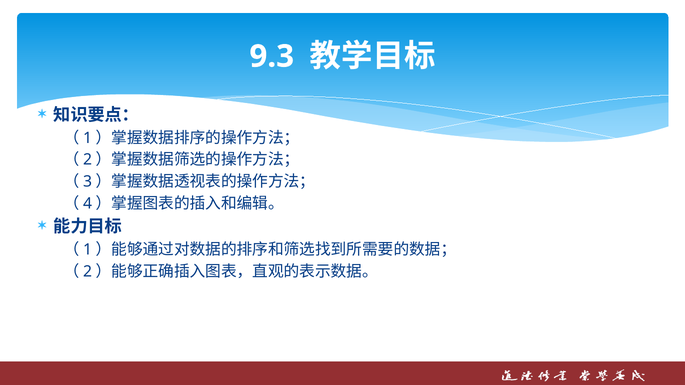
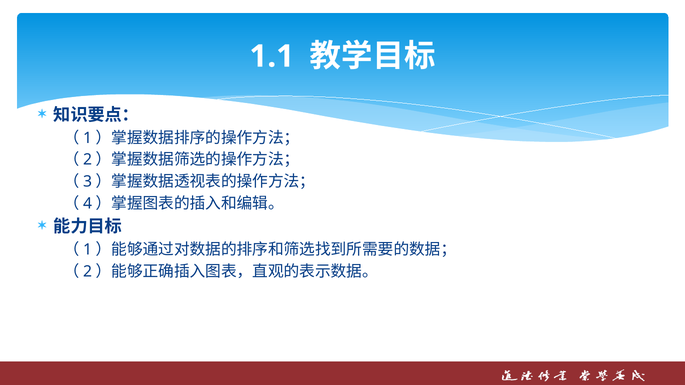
9.3: 9.3 -> 1.1 (272, 56)
